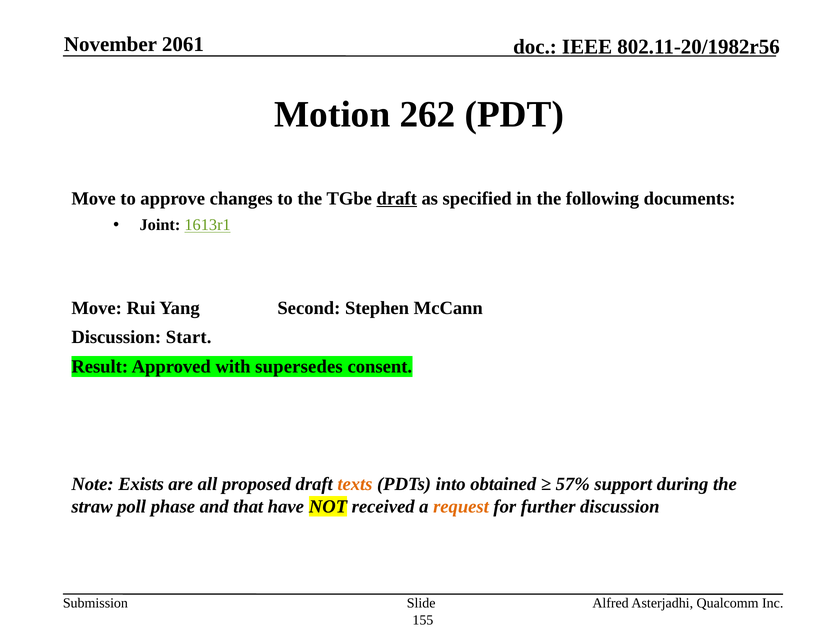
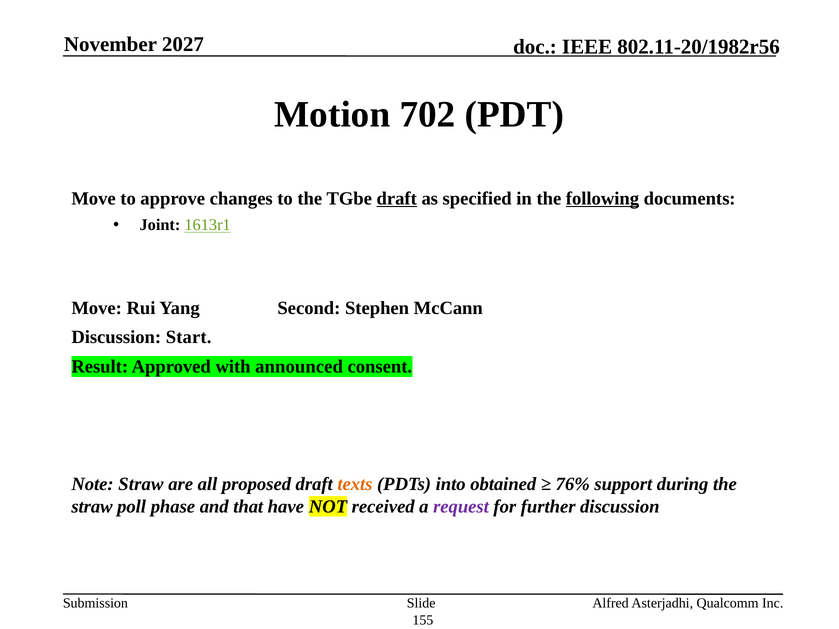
2061: 2061 -> 2027 (183, 44)
262: 262 -> 702 (428, 114)
following underline: none -> present (602, 198)
supersedes: supersedes -> announced (299, 367)
Note Exists: Exists -> Straw (141, 484)
57%: 57% -> 76% (573, 484)
request colour: orange -> purple (461, 507)
